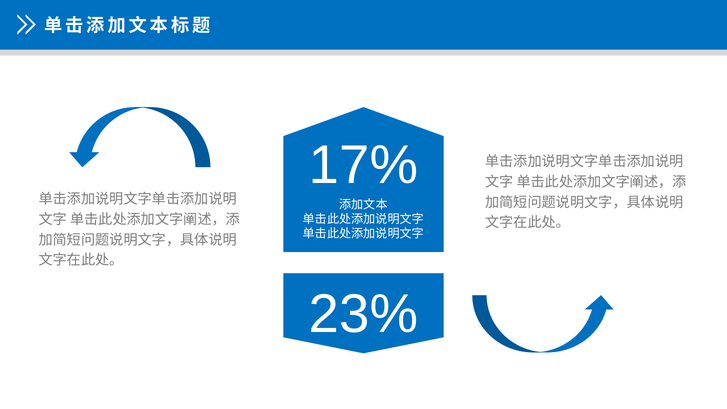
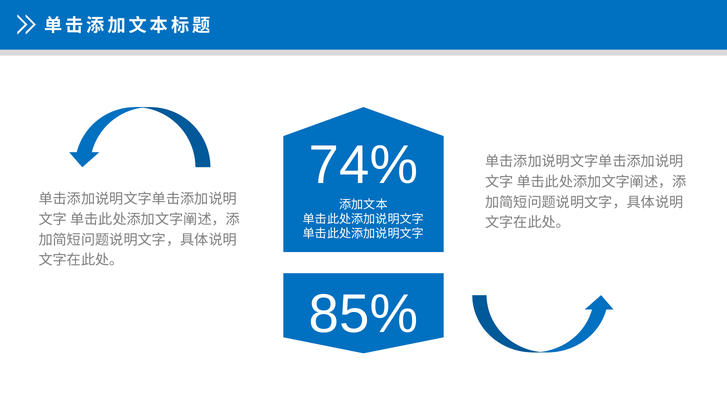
17%: 17% -> 74% (363, 165)
23%: 23% -> 85% (363, 314)
